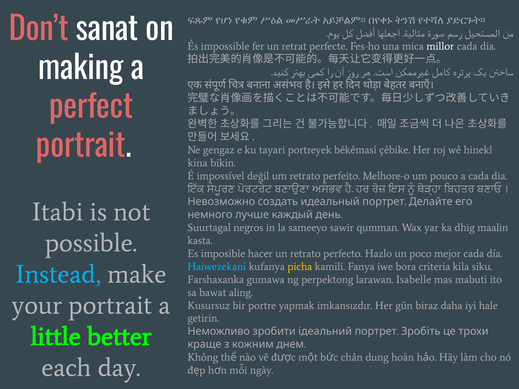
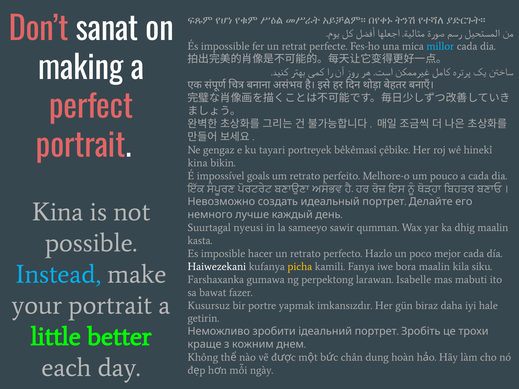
millor colour: white -> light blue (440, 46)
değil: değil -> goals (258, 176)
Itabi: Itabi -> Kina (58, 212)
negros: negros -> nyeusi (248, 228)
Haiwezekani colour: light blue -> white (217, 267)
bora criteria: criteria -> maalin (434, 267)
aling: aling -> fazer (241, 293)
